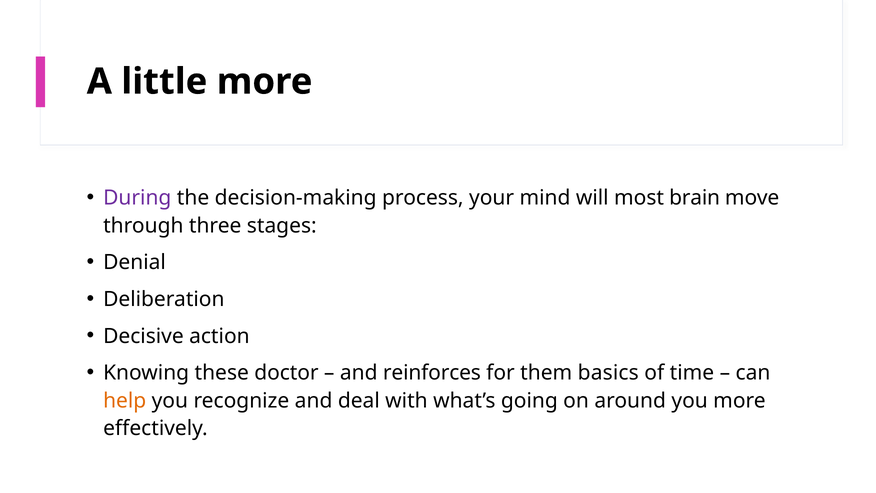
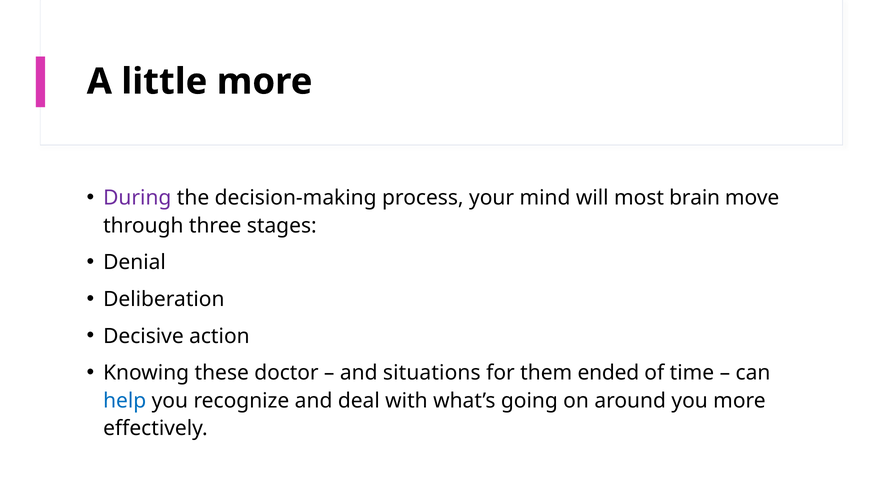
reinforces: reinforces -> situations (432, 373)
basics: basics -> ended (608, 373)
help colour: orange -> blue (125, 400)
